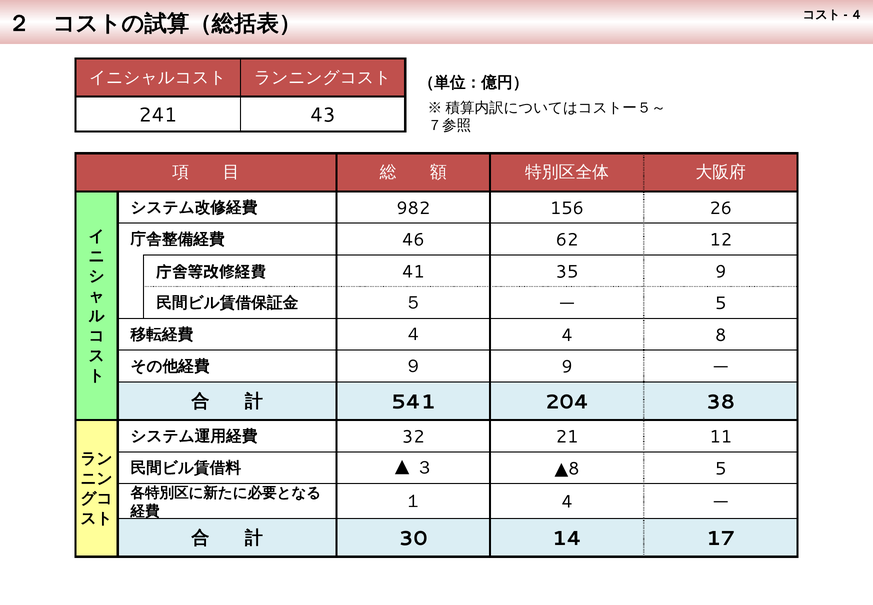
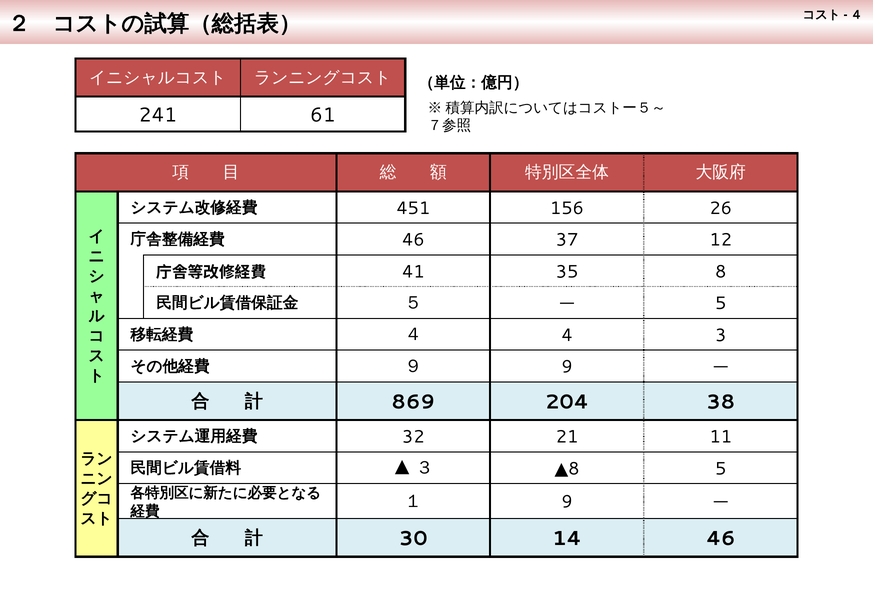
43: 43 -> 61 (323, 115)
982: 982 -> 451 (413, 208)
62: 62 -> 37 (567, 240)
35 9: 9 -> 8 (721, 271)
8: 8 -> 3 (721, 335)
541: 541 -> 869 (413, 402)
１ 4: 4 -> 9 (567, 501)
14 17: 17 -> 46 (721, 538)
